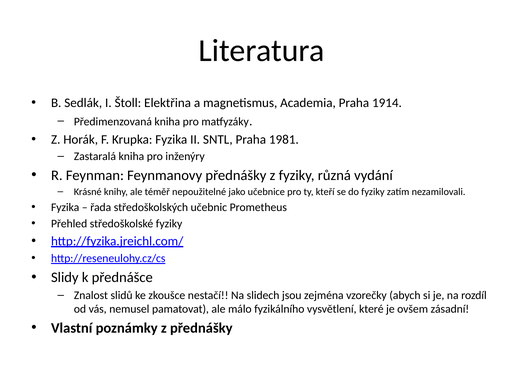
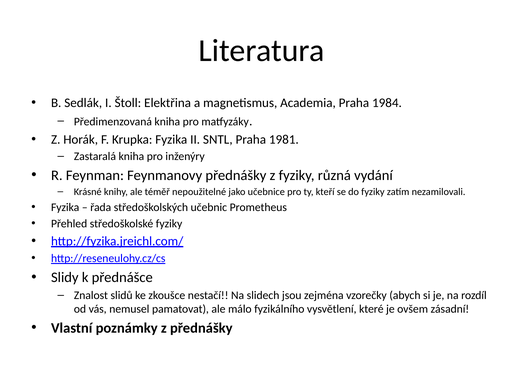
1914: 1914 -> 1984 (387, 103)
